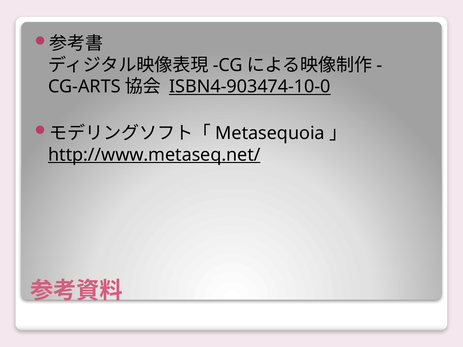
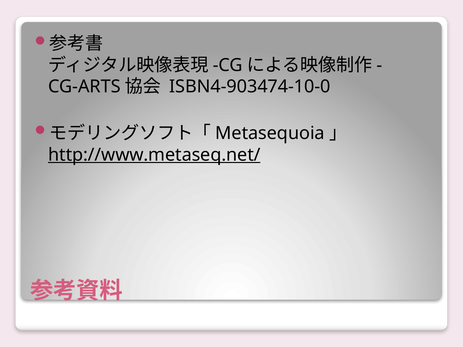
ISBN4-903474-10-0 underline: present -> none (250, 87)
